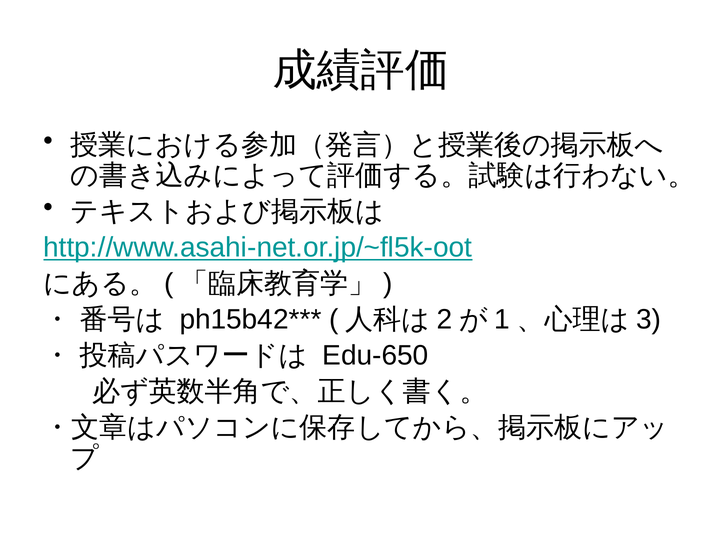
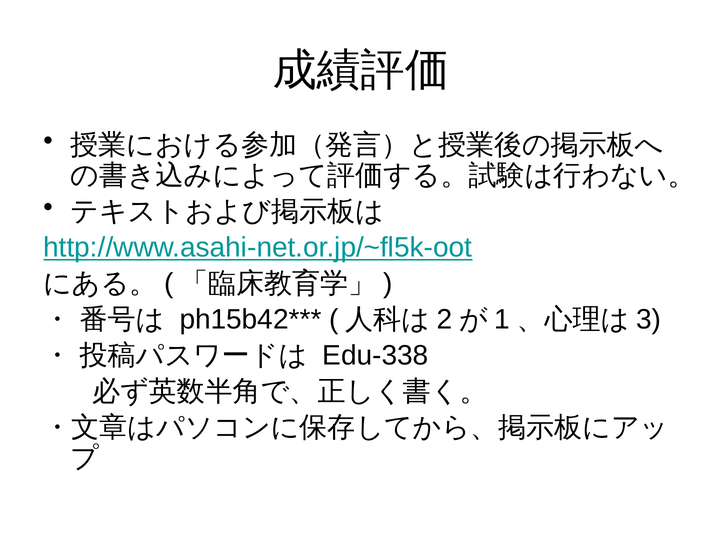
Edu-650: Edu-650 -> Edu-338 (375, 355)
